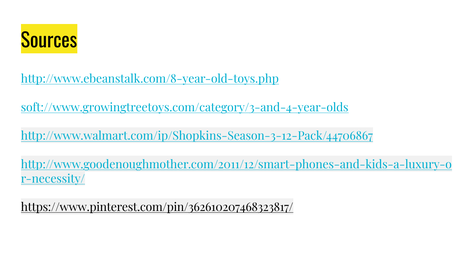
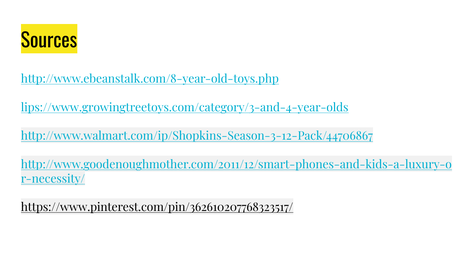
soft://www.growingtreetoys.com/category/3-and-4-year-olds: soft://www.growingtreetoys.com/category/3-and-4-year-olds -> lips://www.growingtreetoys.com/category/3-and-4-year-olds (185, 108)
https://www.pinterest.com/pin/362610207468323817/: https://www.pinterest.com/pin/362610207468323817/ -> https://www.pinterest.com/pin/362610207768323517/ (157, 208)
